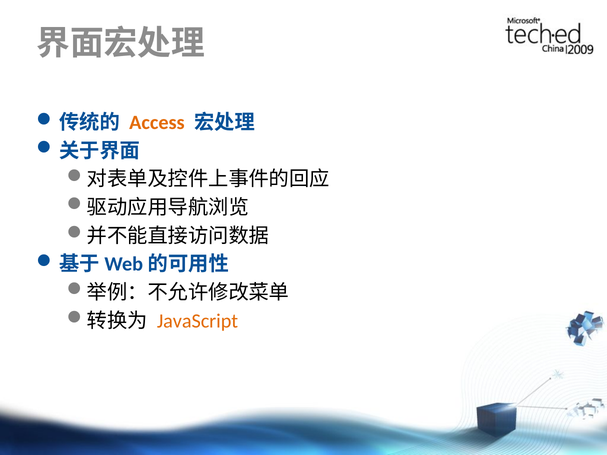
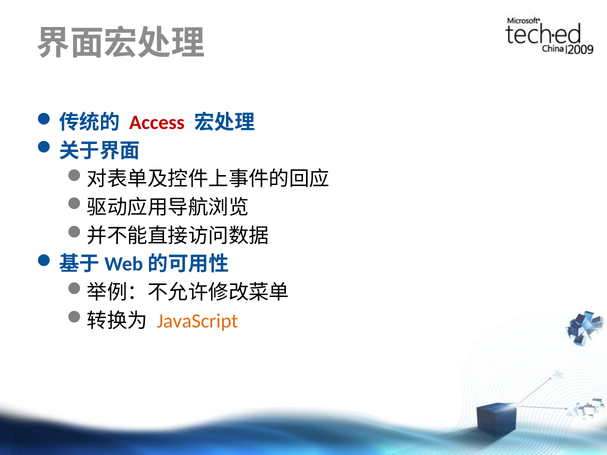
Access colour: orange -> red (157, 123)
